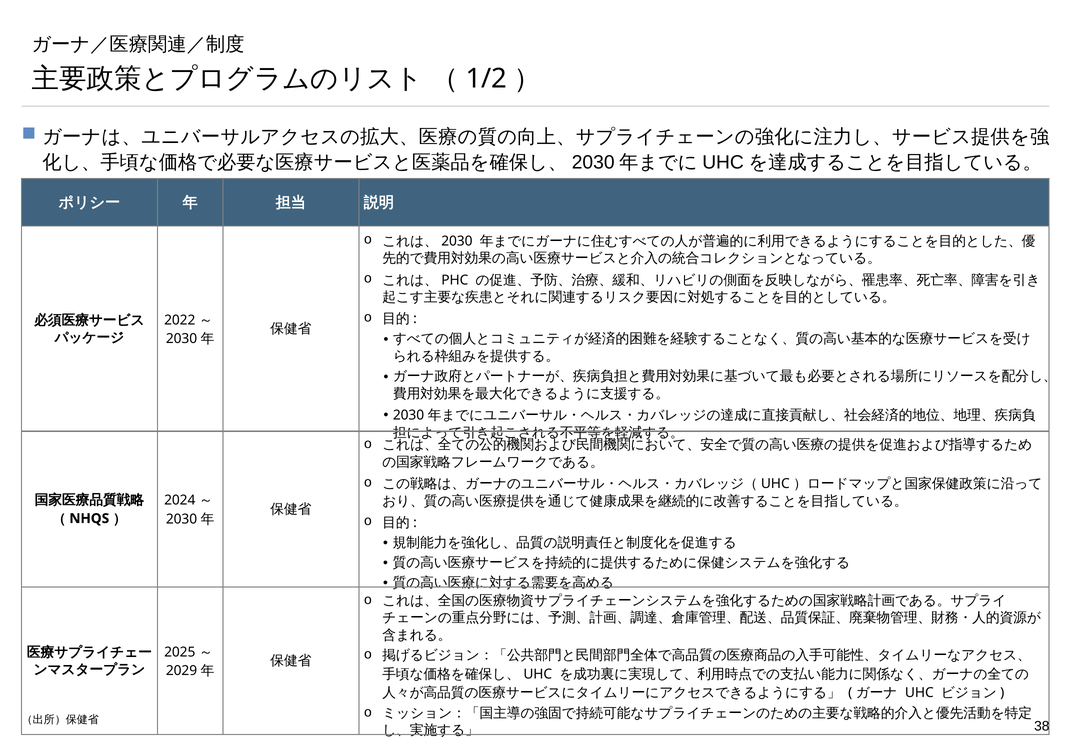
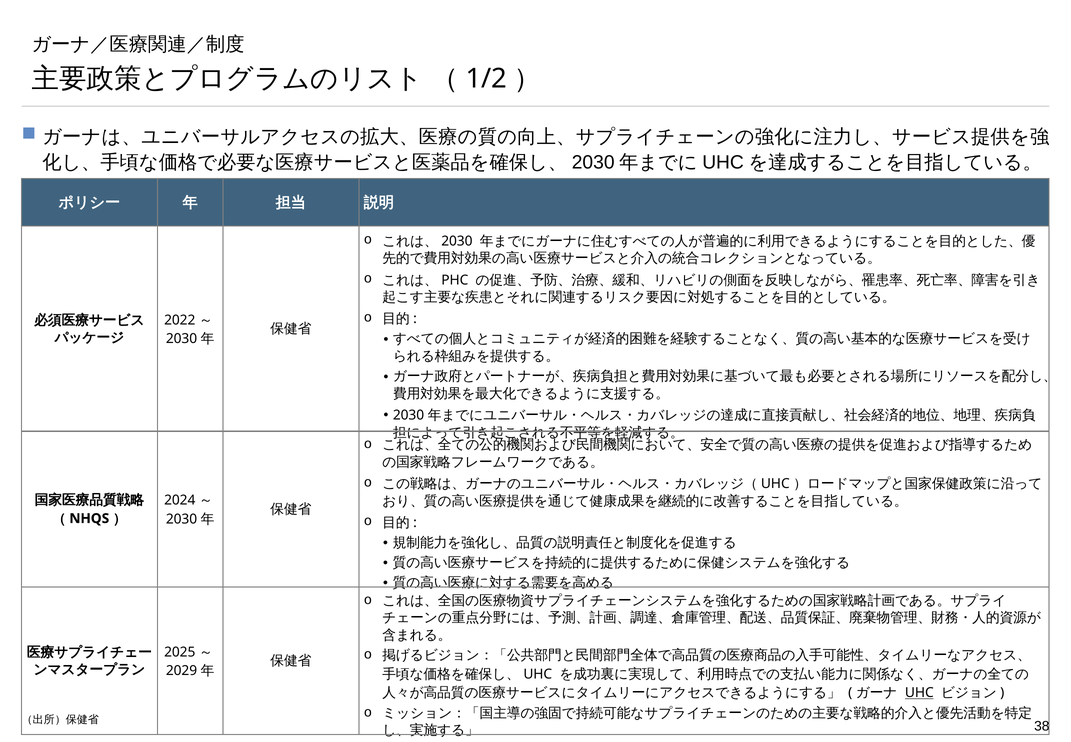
UHC underline: none -> present (919, 692)
